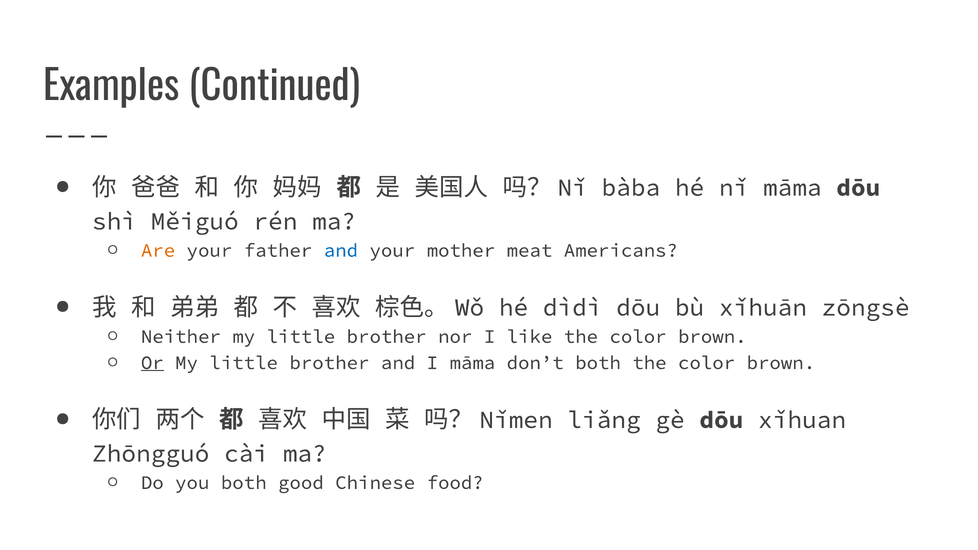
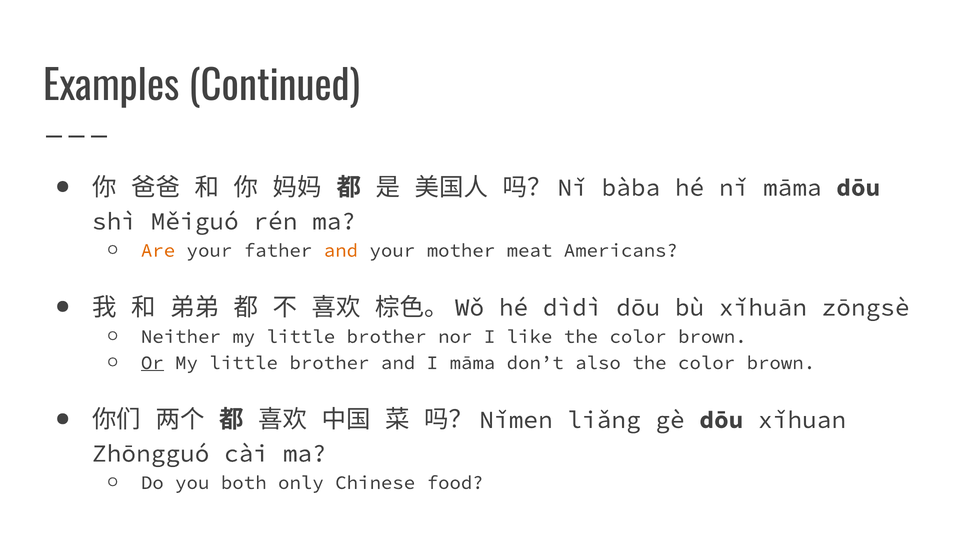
and colour: blue -> orange (341, 250)
don’t both: both -> also (598, 363)
good: good -> only (301, 483)
